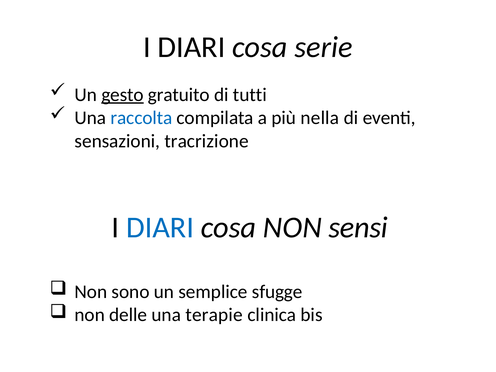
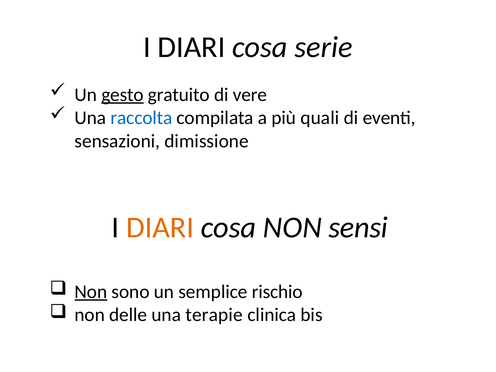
tutti: tutti -> vere (250, 95)
nella: nella -> quali (320, 118)
tracrizione: tracrizione -> dimissione (207, 141)
DIARI colour: blue -> orange (160, 227)
Non underline: none -> present (91, 292)
sfugge: sfugge -> rischio (277, 292)
